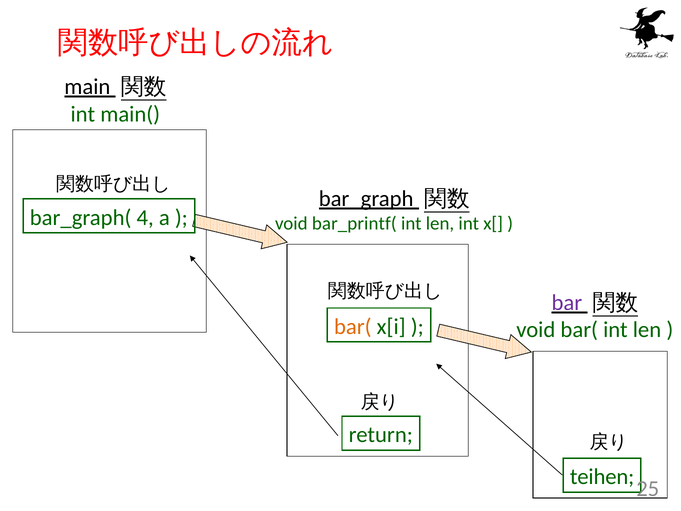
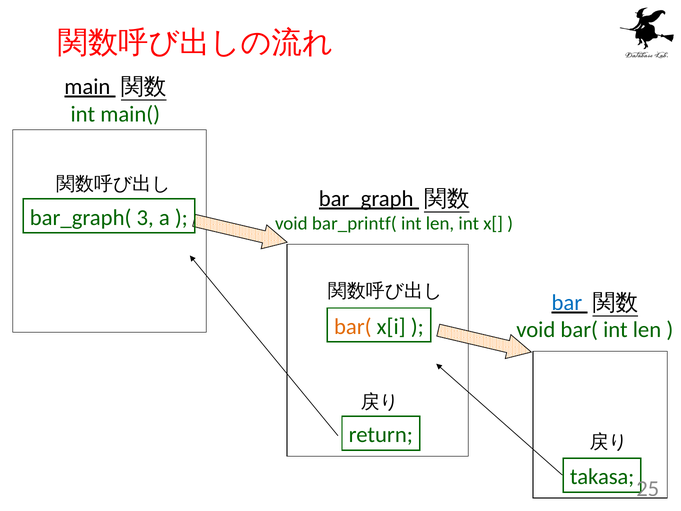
4: 4 -> 3 (145, 217)
bar colour: purple -> blue (567, 303)
teihen: teihen -> takasa (602, 477)
